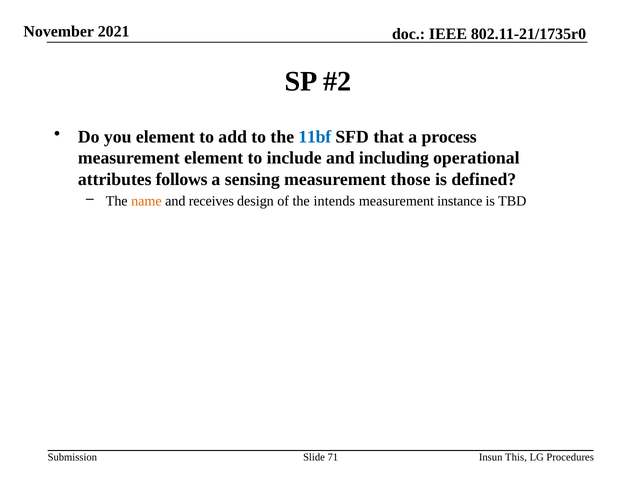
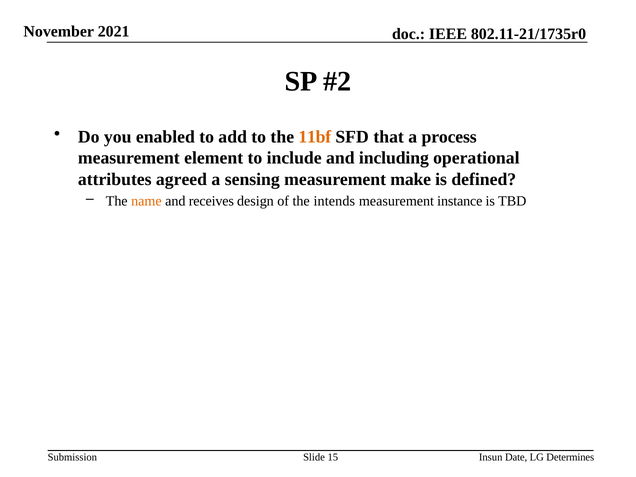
you element: element -> enabled (165, 137)
11bf colour: blue -> orange (315, 137)
follows: follows -> agreed (182, 179)
those: those -> make (411, 179)
71: 71 -> 15 (333, 457)
This: This -> Date (516, 457)
Procedures: Procedures -> Determines (570, 457)
